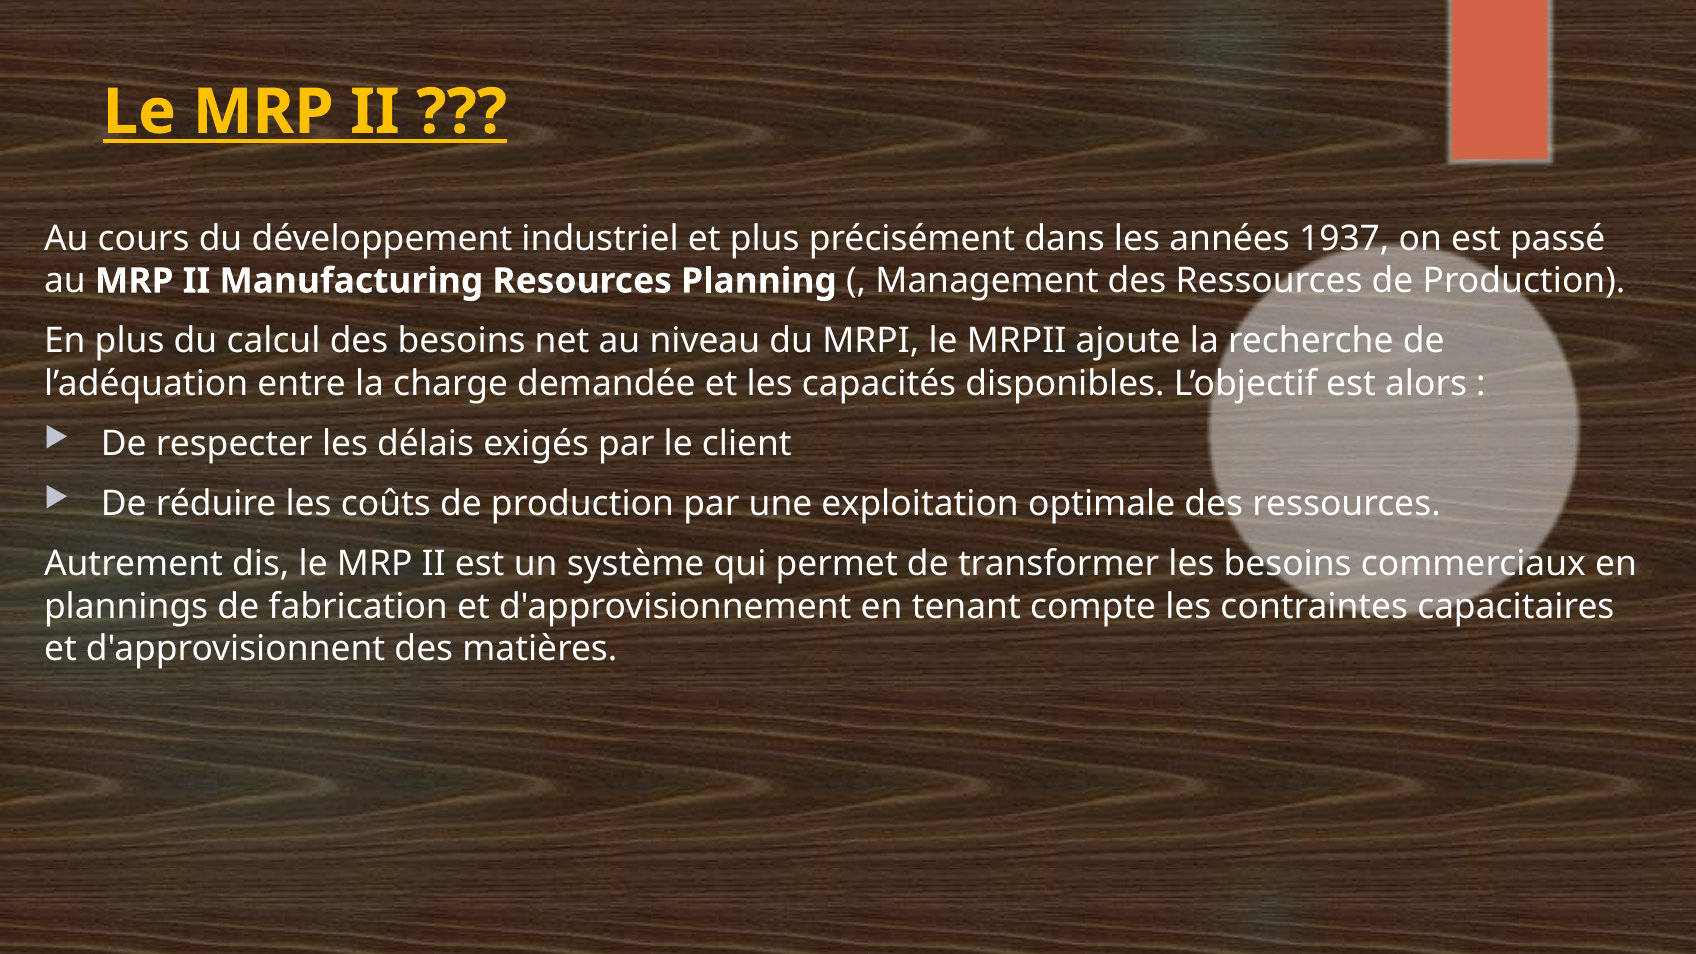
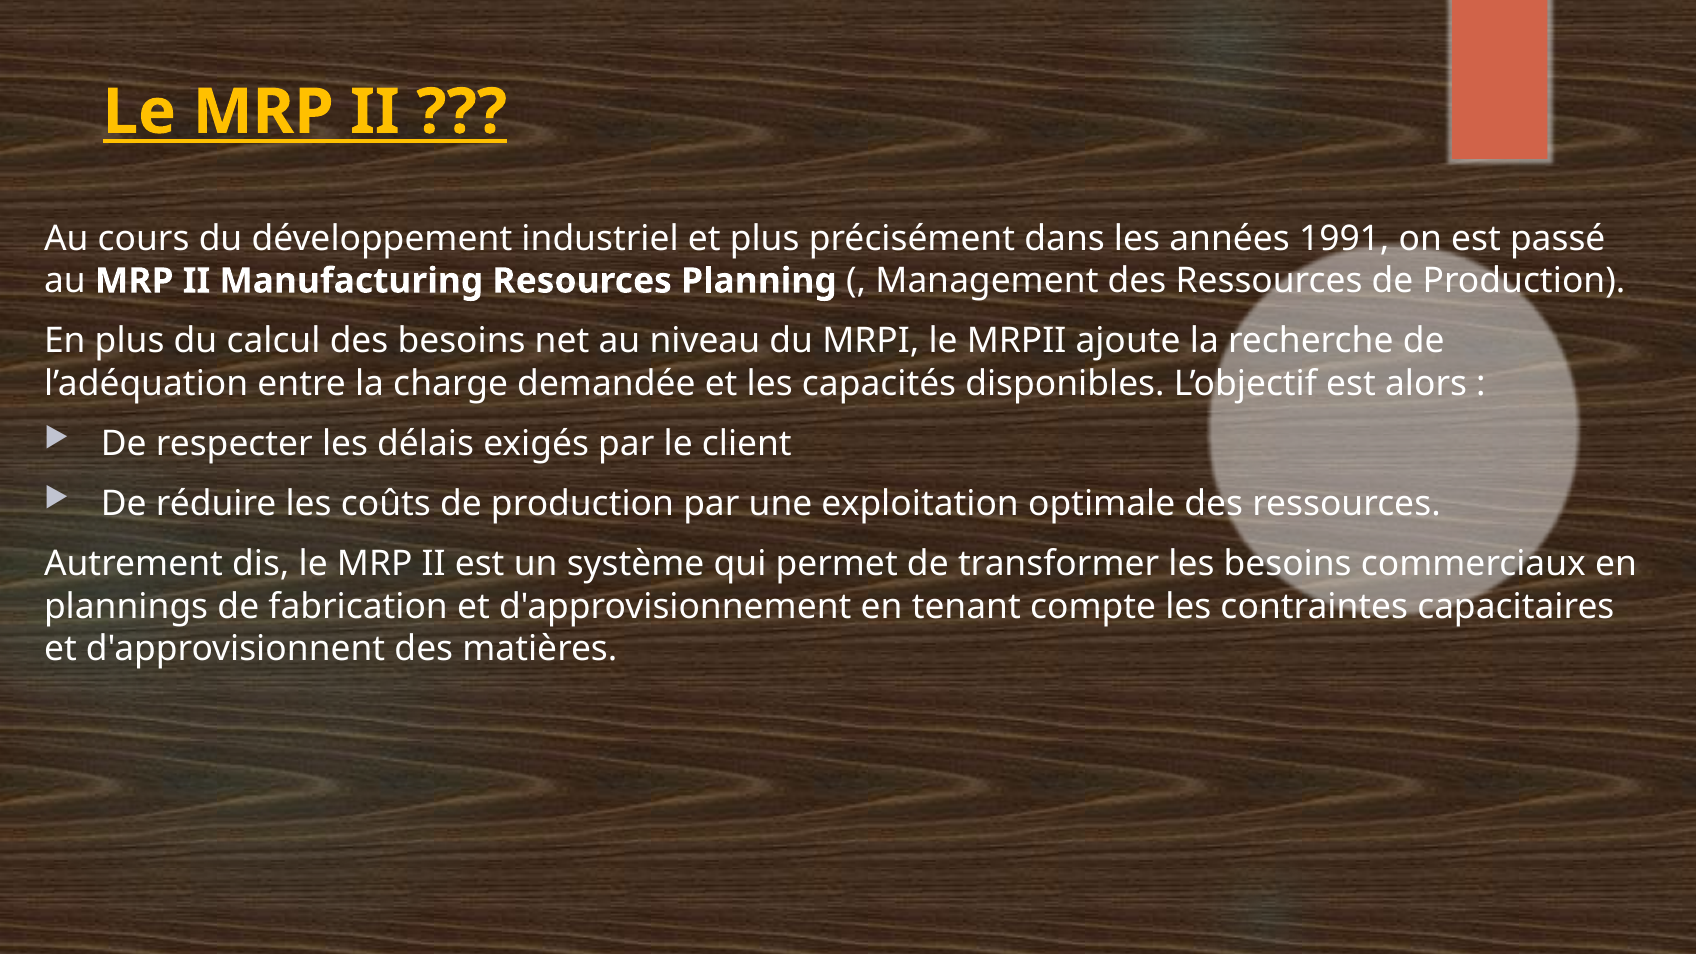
1937: 1937 -> 1991 (1344, 238)
